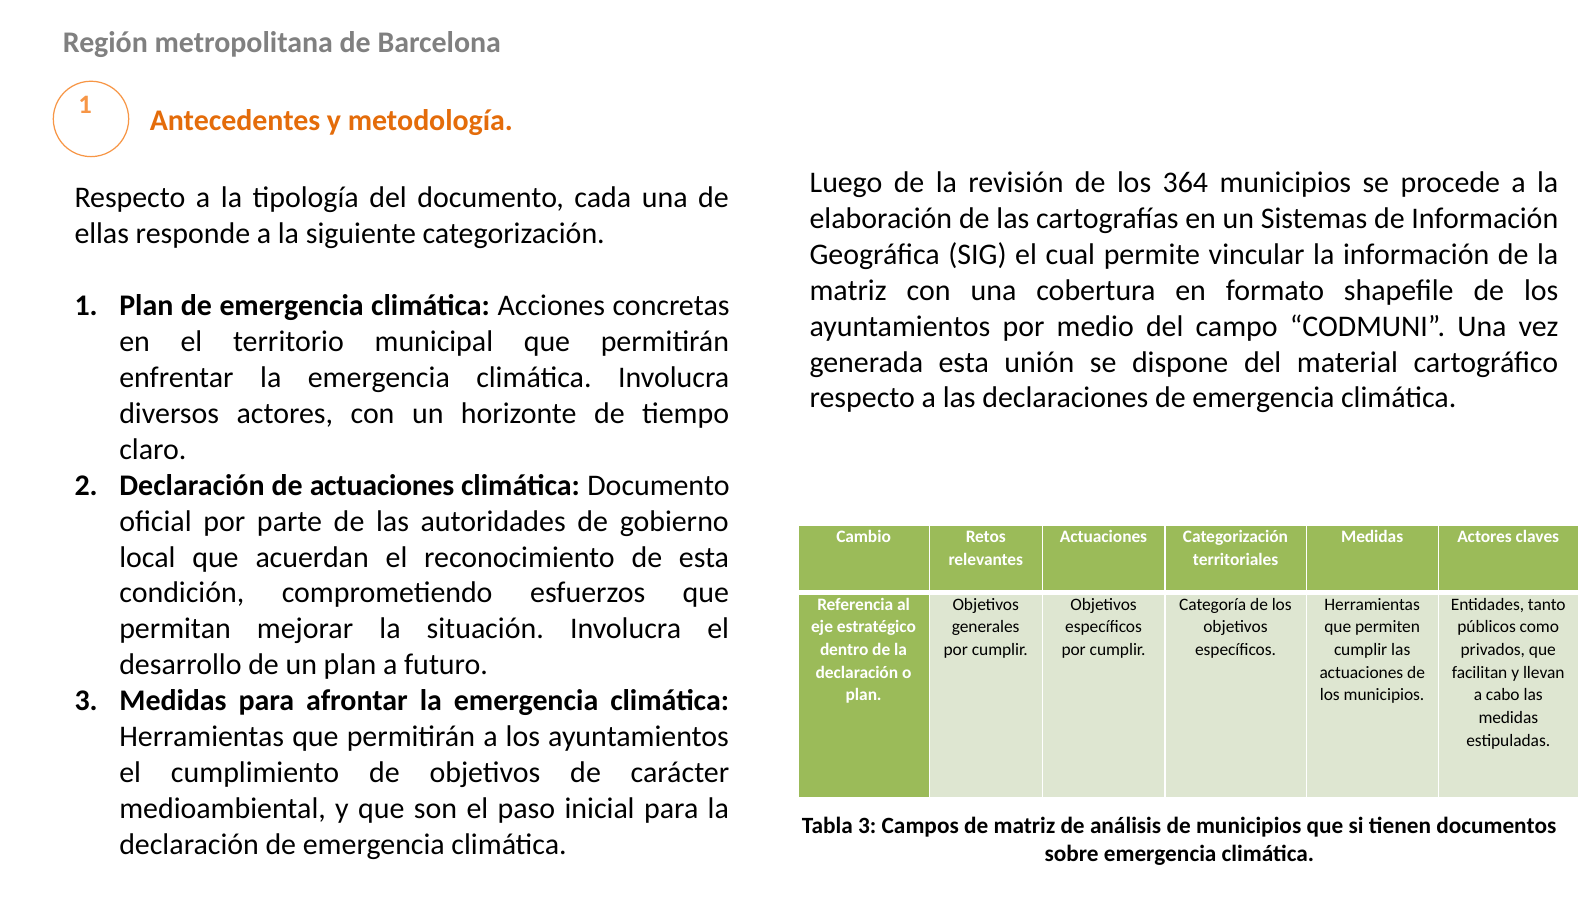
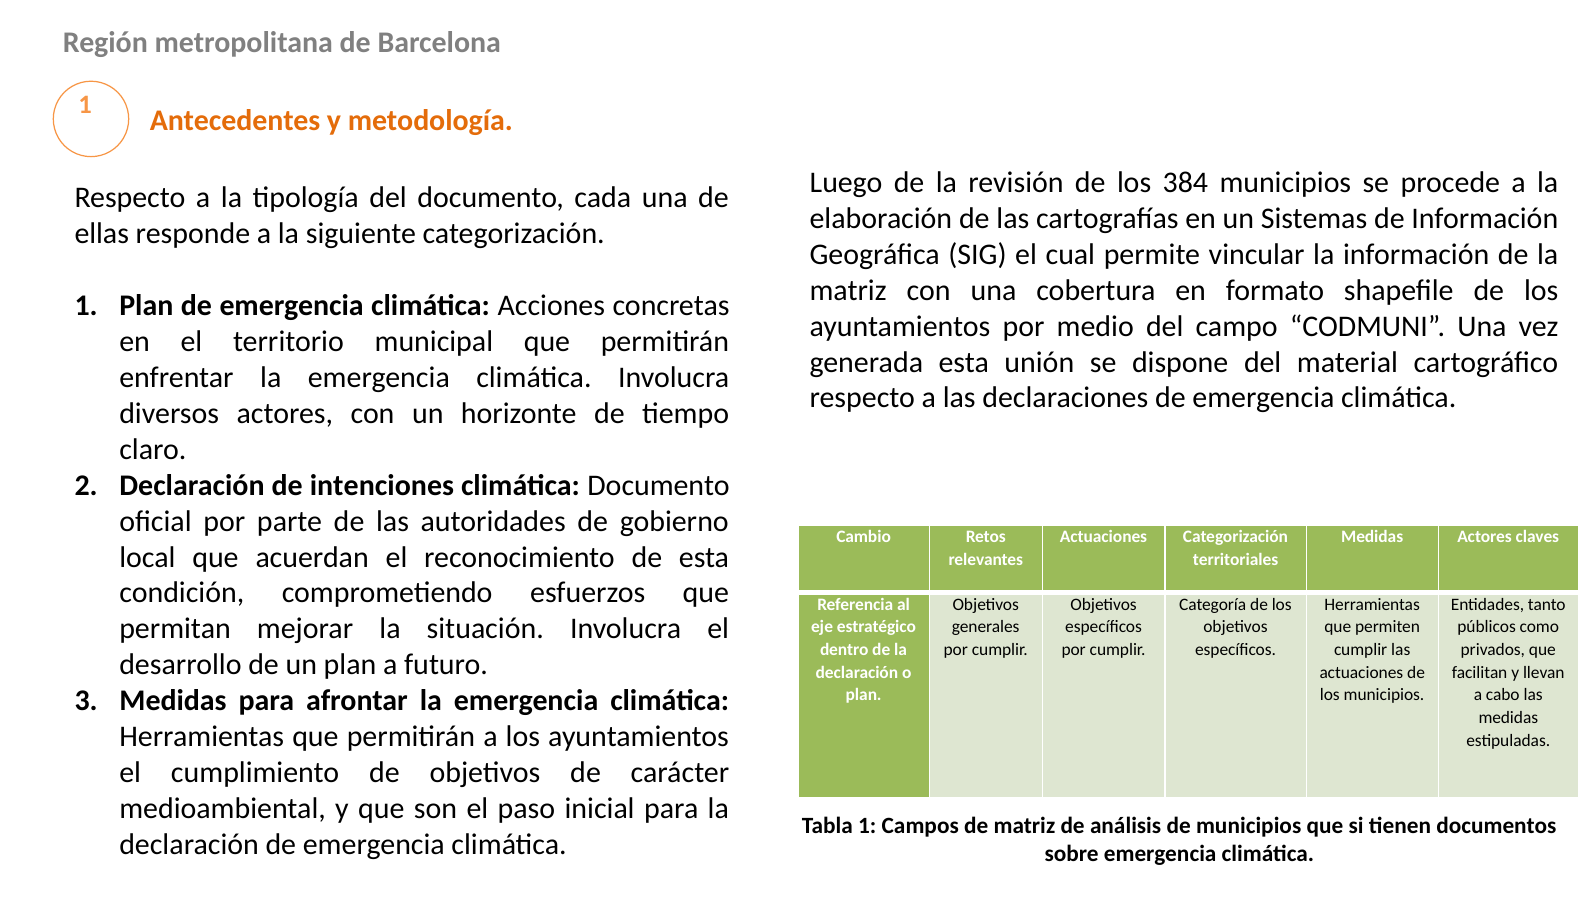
364: 364 -> 384 (1185, 183)
de actuaciones: actuaciones -> intenciones (382, 485)
Tabla 3: 3 -> 1 (867, 826)
